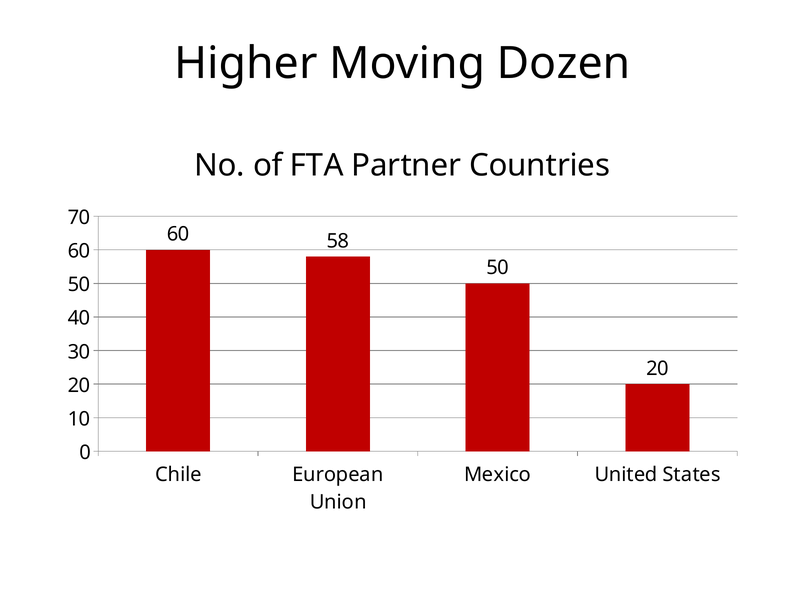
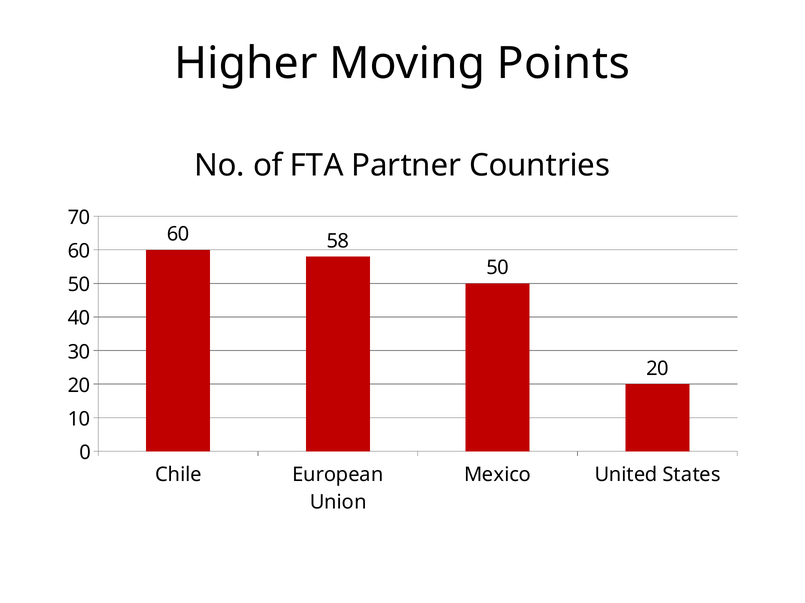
Dozen: Dozen -> Points (564, 63)
